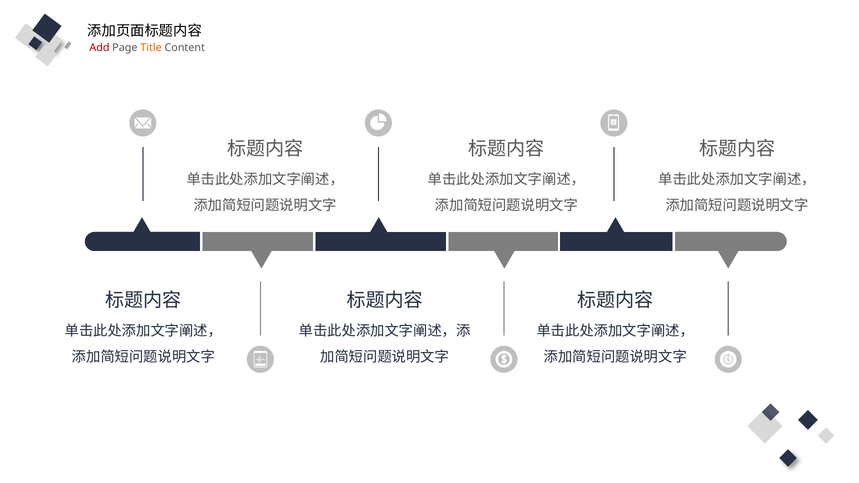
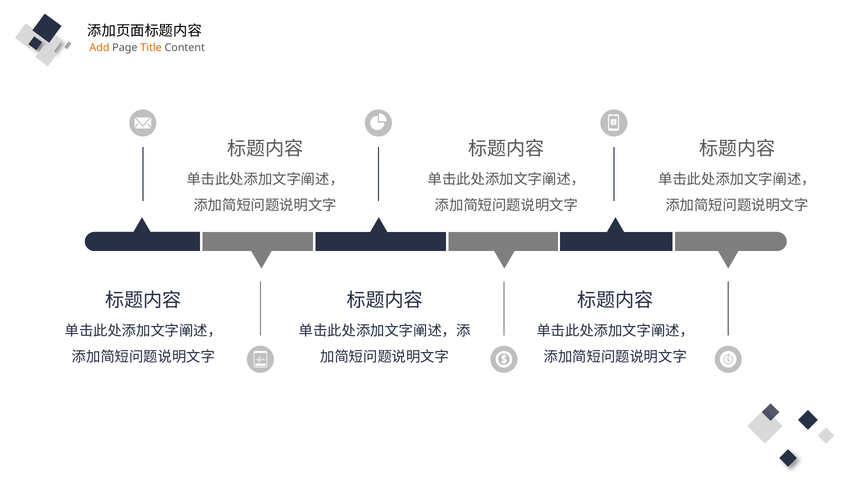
Add colour: red -> orange (99, 48)
